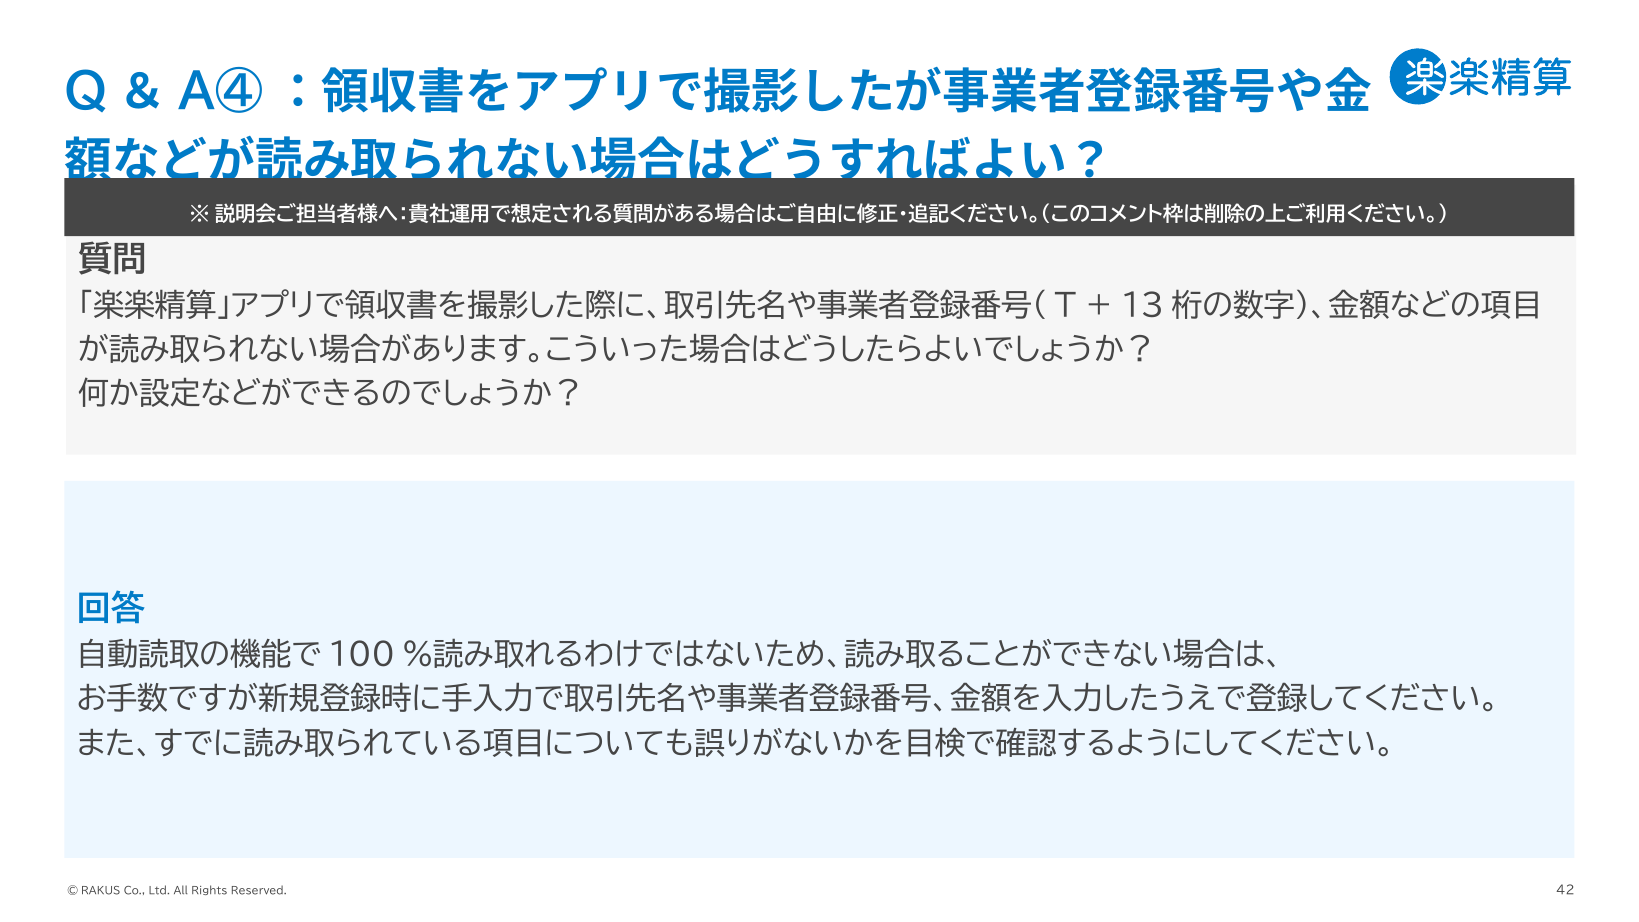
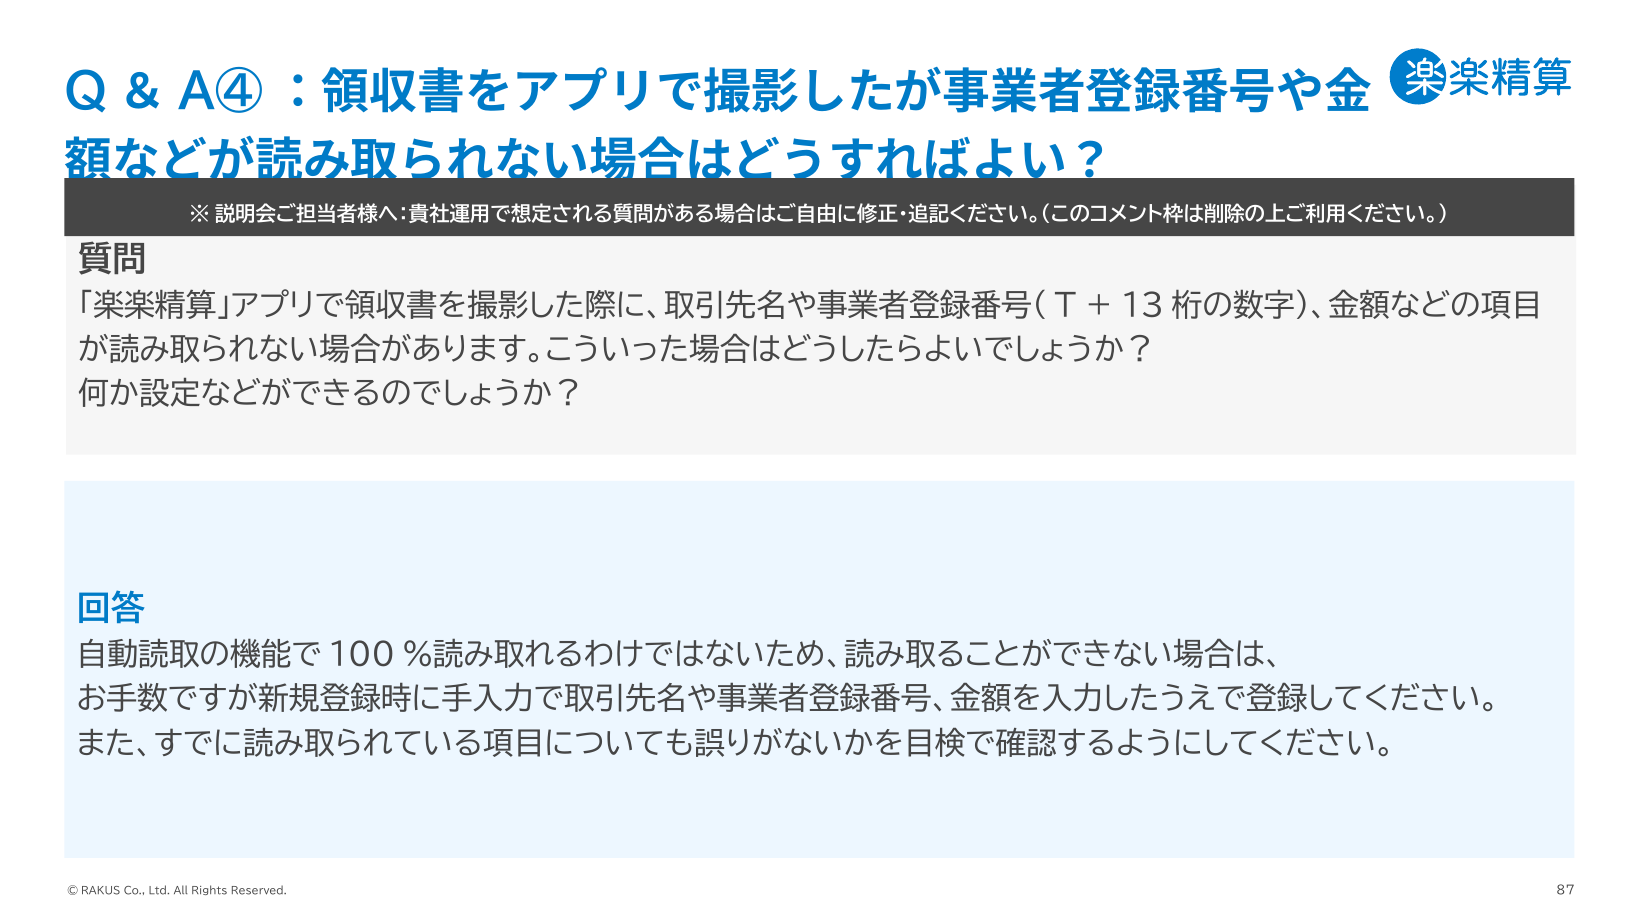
42: 42 -> 87 (1566, 891)
